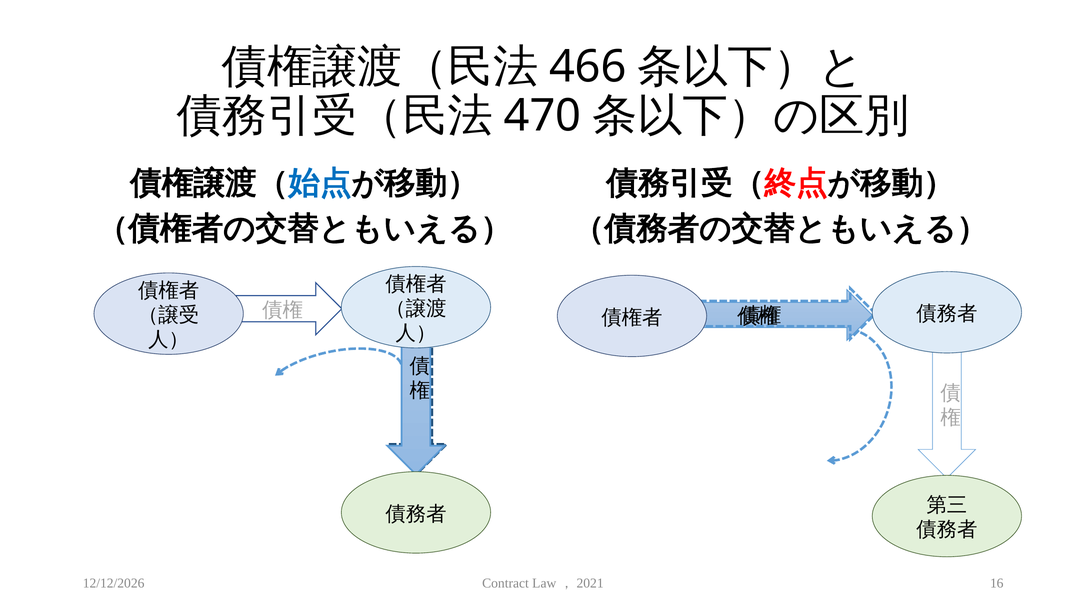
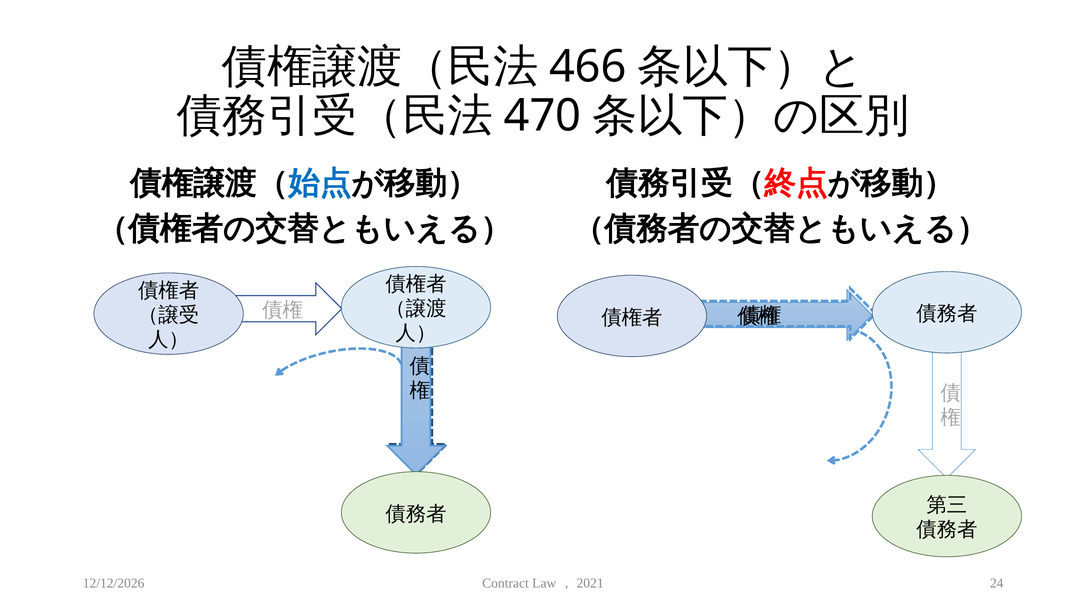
16: 16 -> 24 (997, 583)
